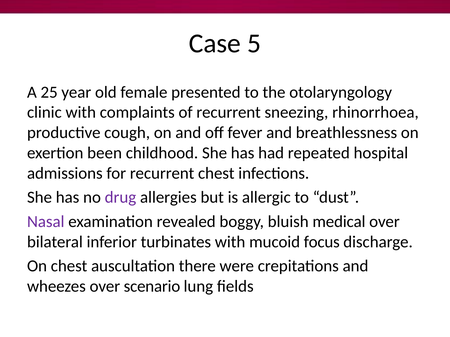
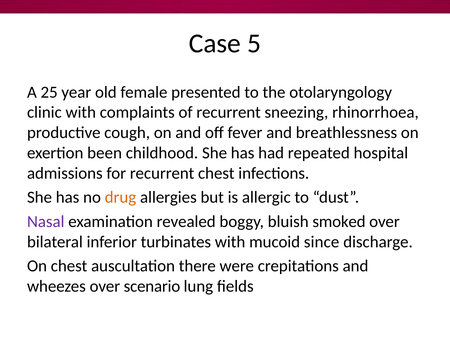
drug colour: purple -> orange (120, 198)
medical: medical -> smoked (339, 222)
focus: focus -> since (322, 242)
